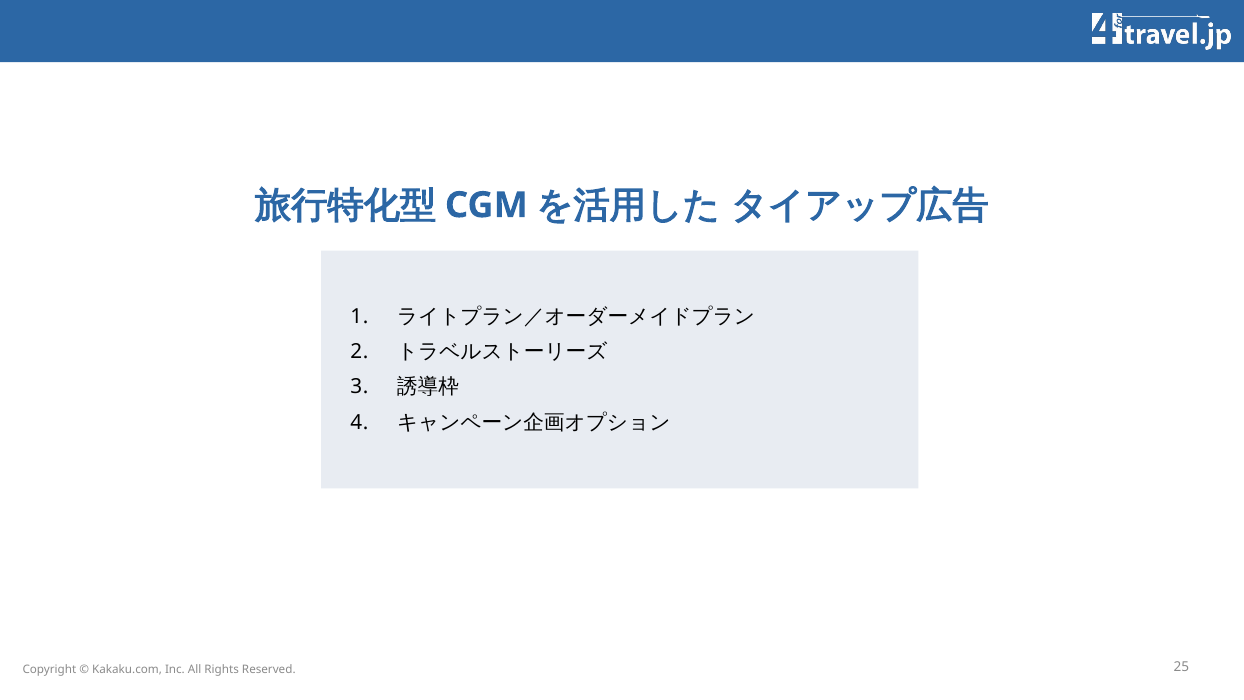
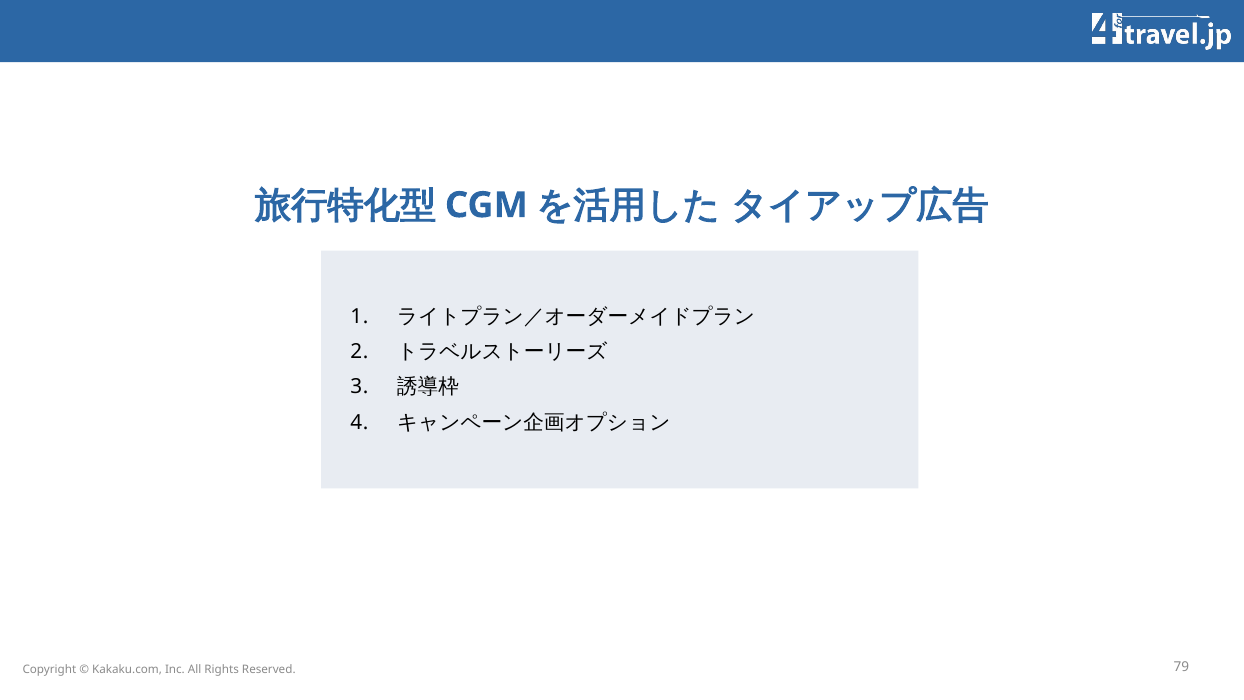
25: 25 -> 79 (1181, 667)
